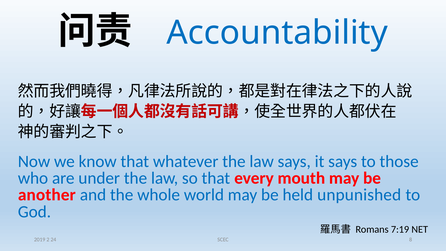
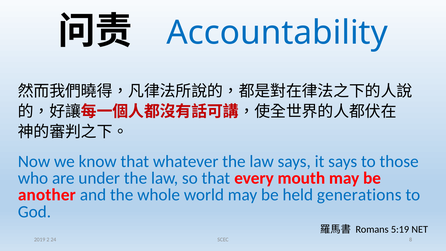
unpunished: unpunished -> generations (359, 195)
7:19: 7:19 -> 5:19 (400, 229)
